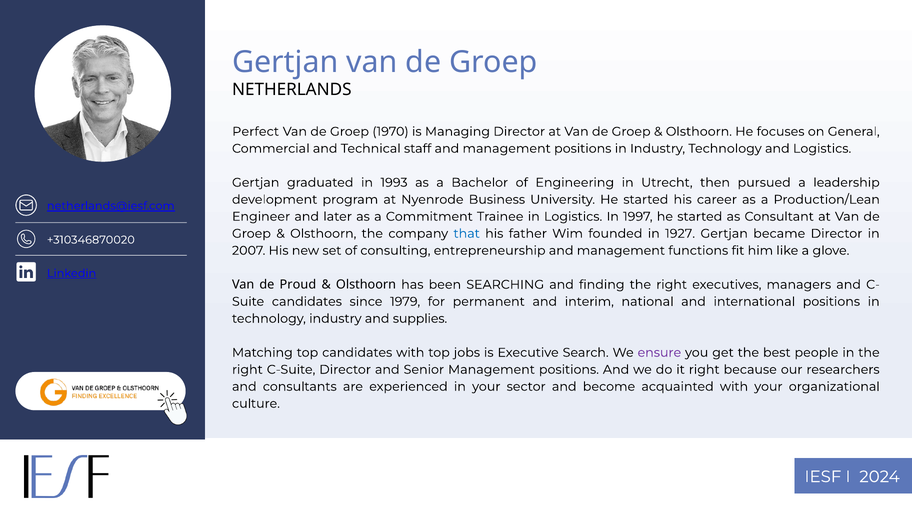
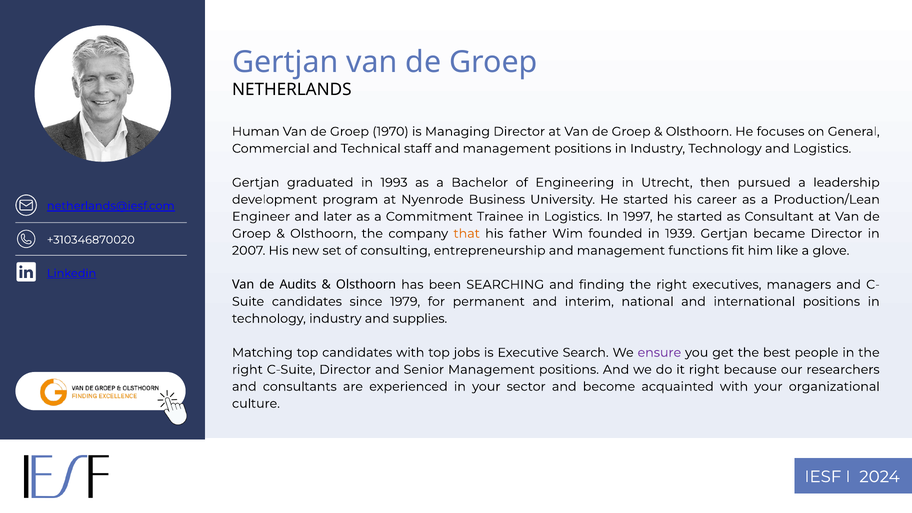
Perfect: Perfect -> Human (256, 132)
that colour: blue -> orange (467, 234)
1927: 1927 -> 1939 (680, 234)
Proud: Proud -> Audits (298, 285)
